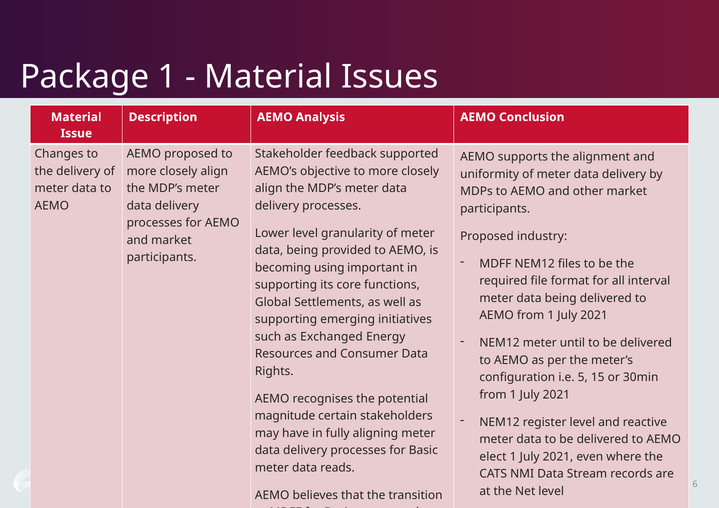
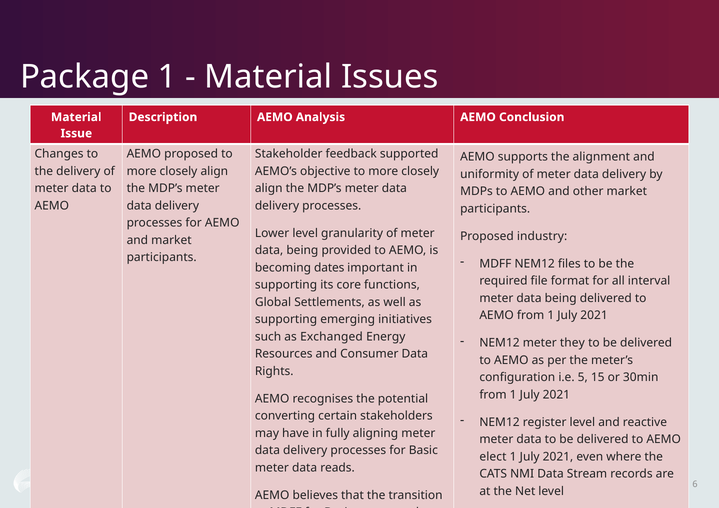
using: using -> dates (329, 268)
until: until -> they (572, 343)
magnitude: magnitude -> converting (285, 416)
